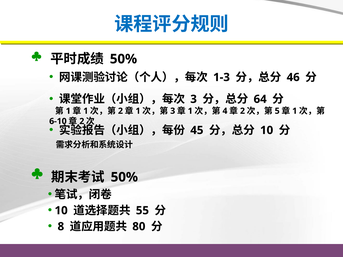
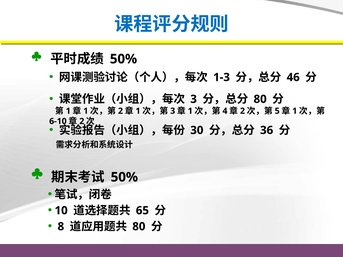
64: 64 -> 80 (260, 99)
45: 45 -> 30 (197, 130)
10: 10 -> 36 (267, 130)
55: 55 -> 65 (142, 211)
